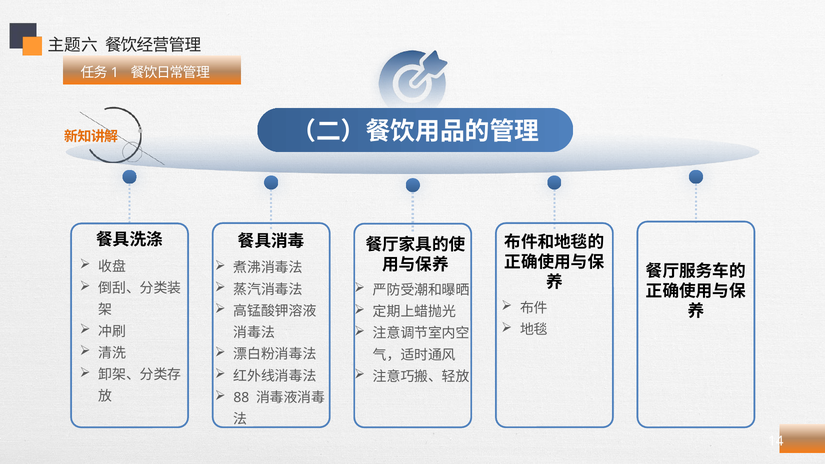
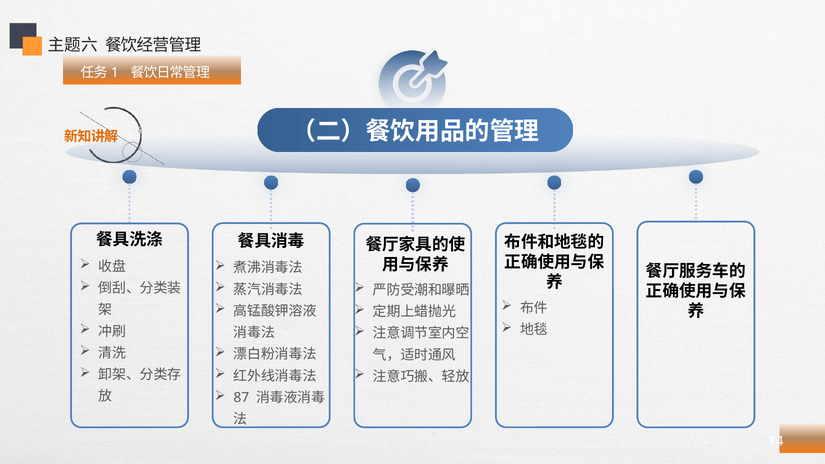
88: 88 -> 87 (241, 398)
